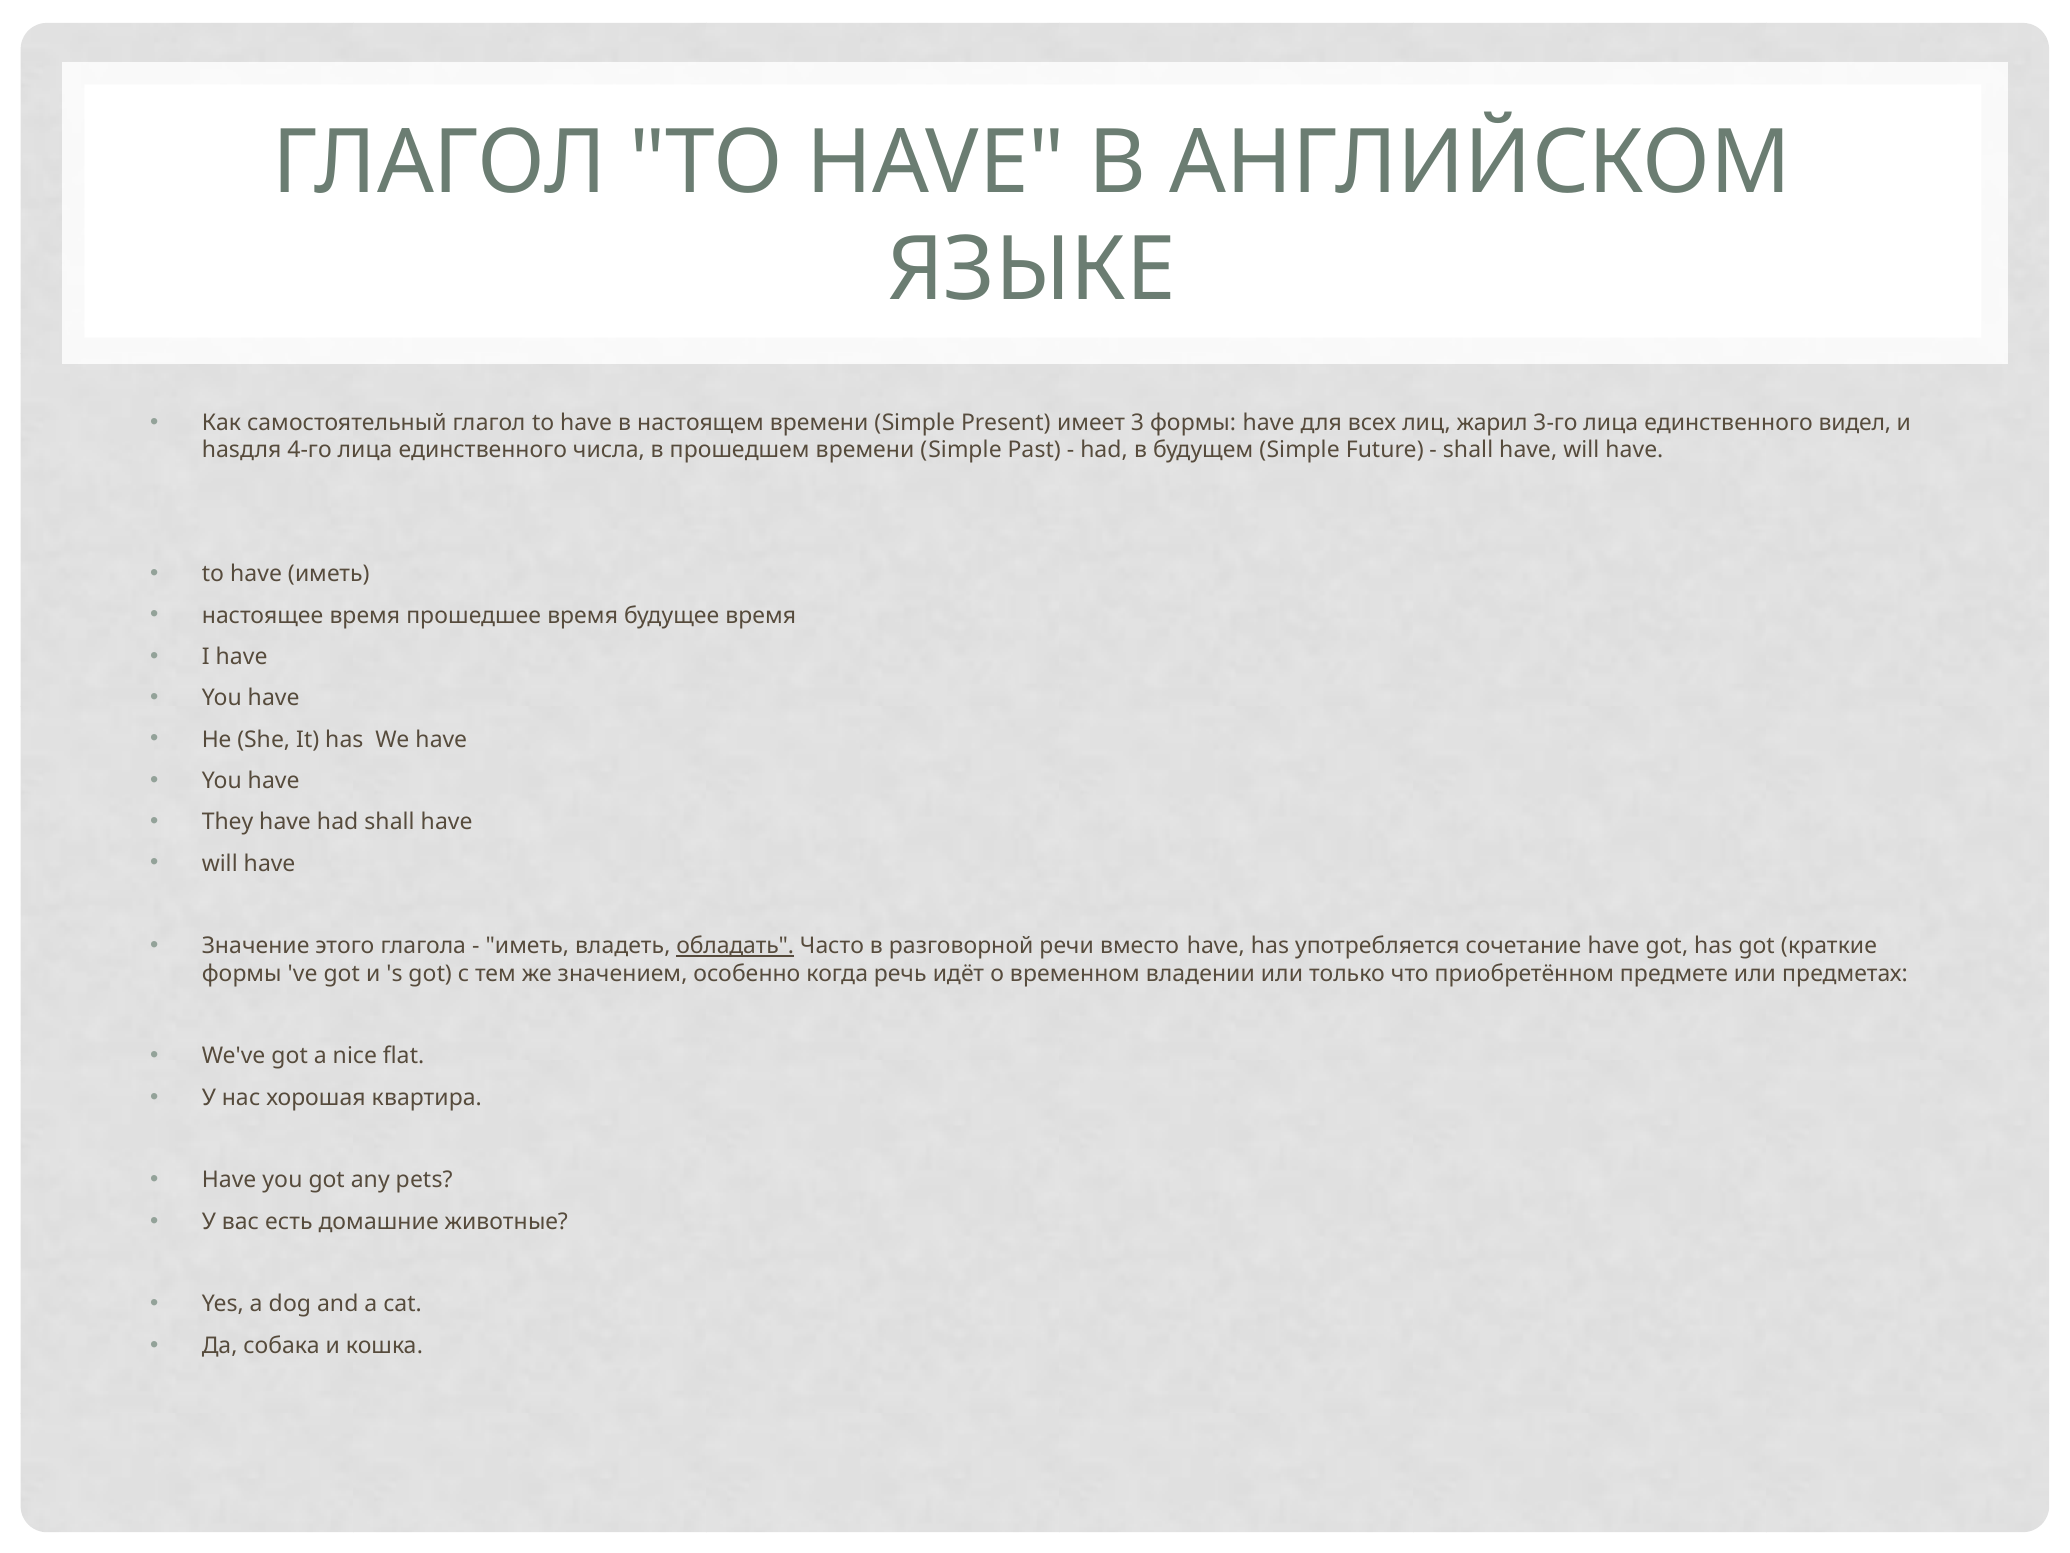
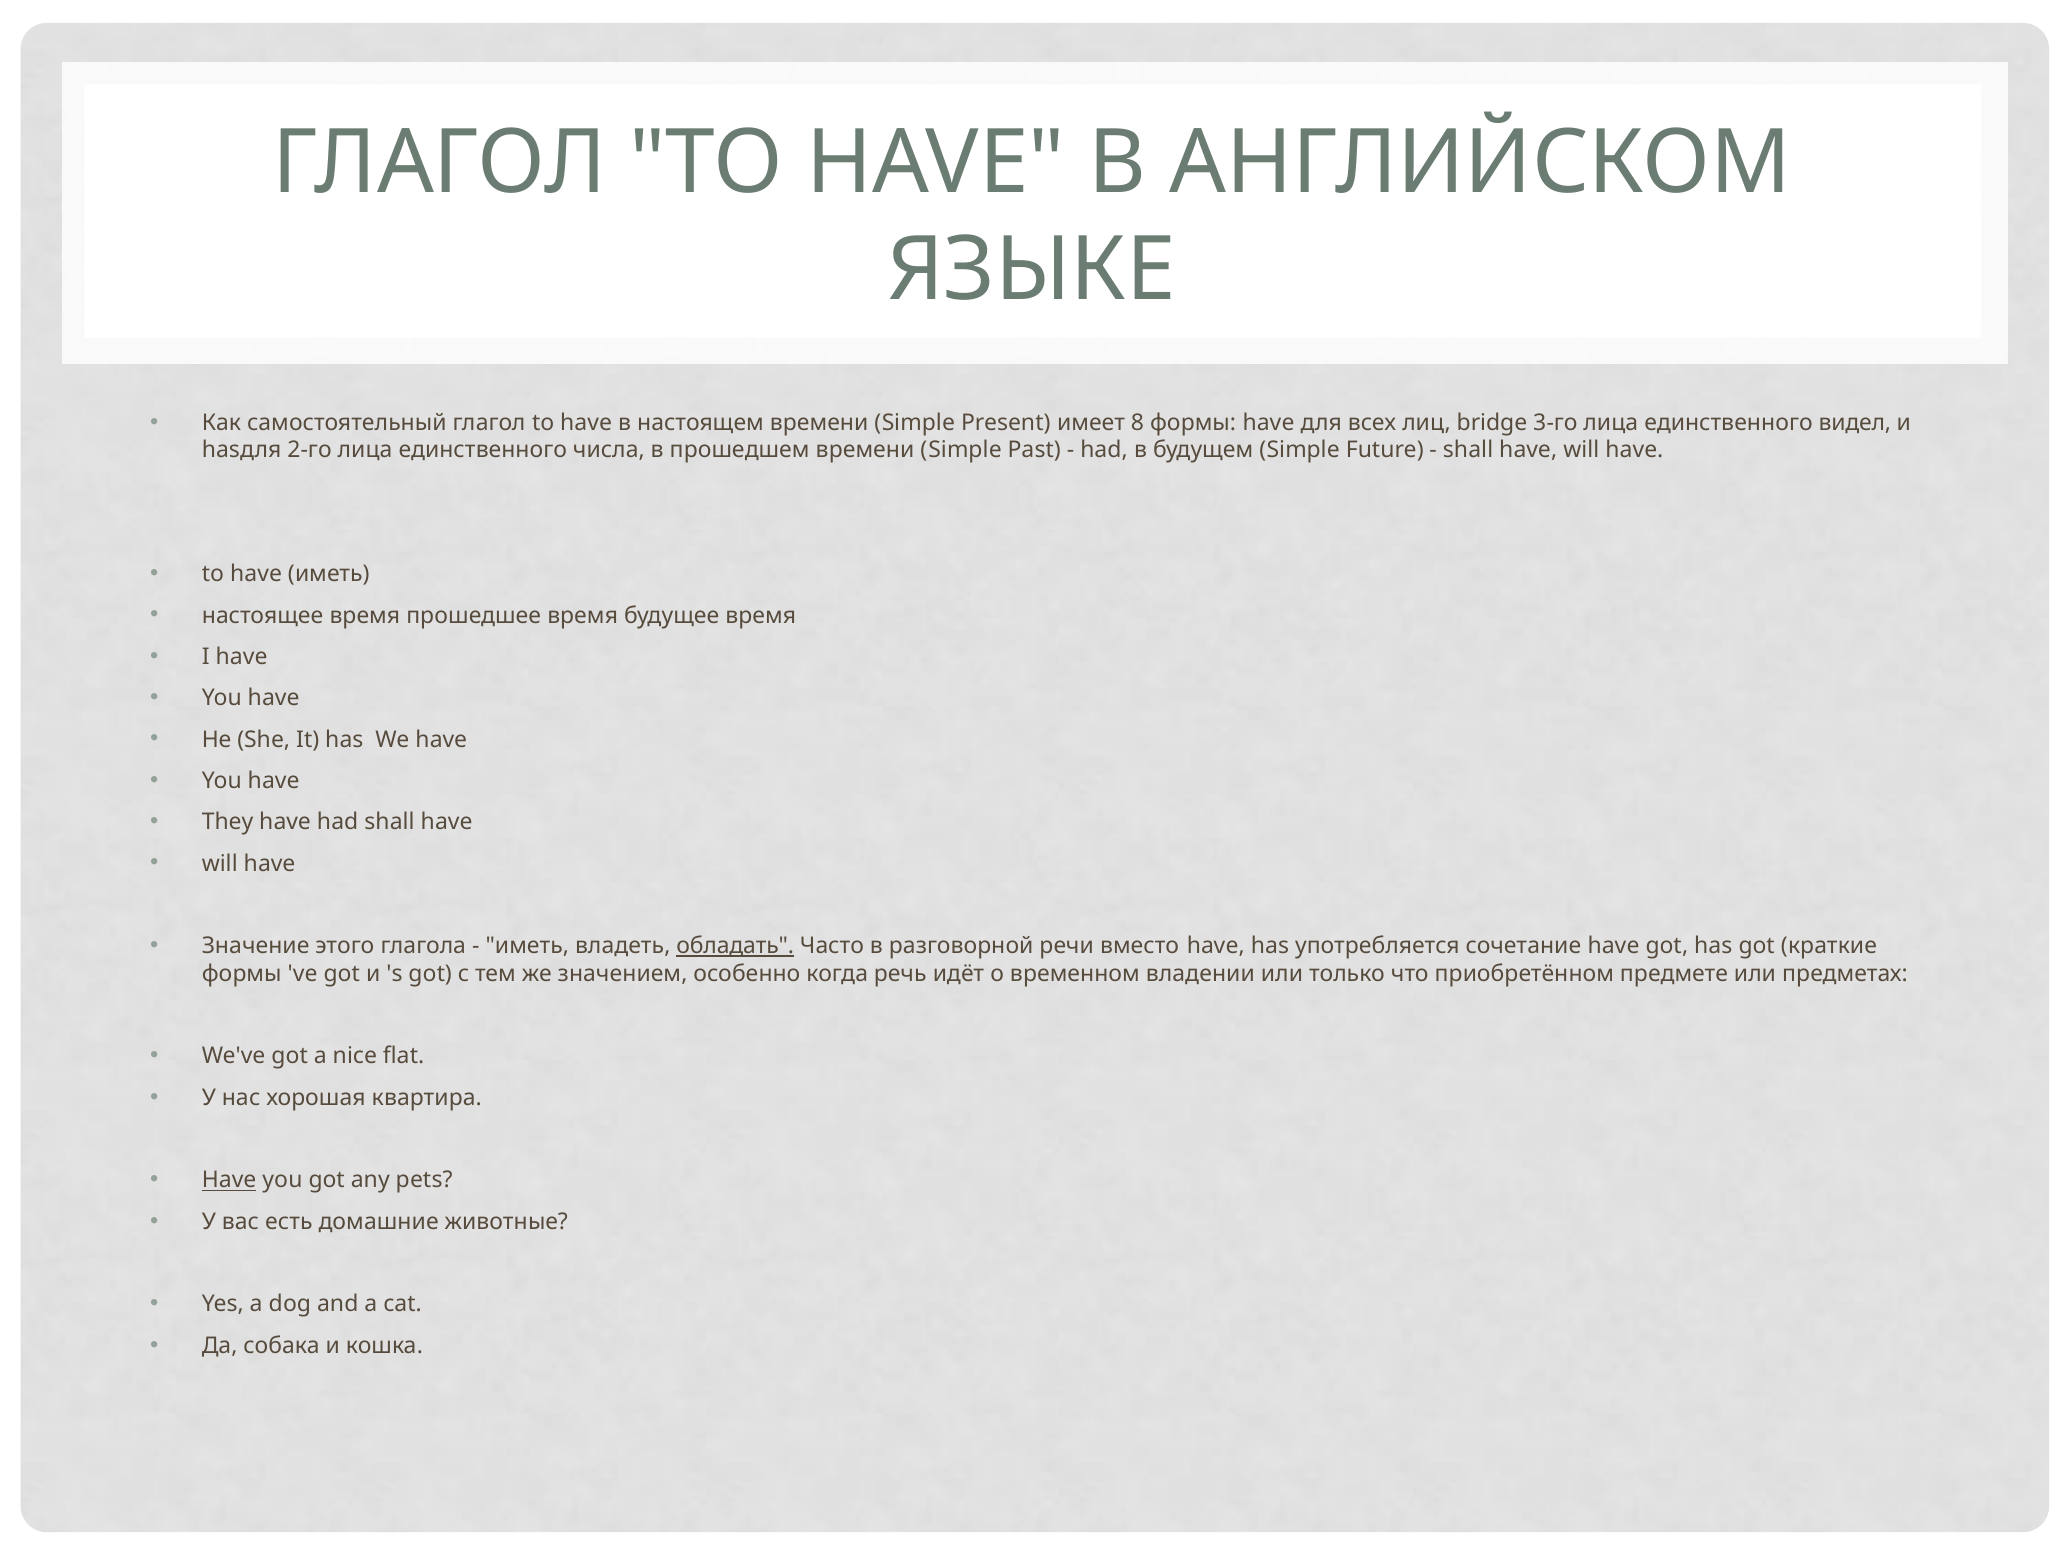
3: 3 -> 8 (1137, 422)
жарил: жарил -> bridge (1492, 422)
4-го: 4-го -> 2-го (310, 450)
Have underline: none -> present (229, 1180)
